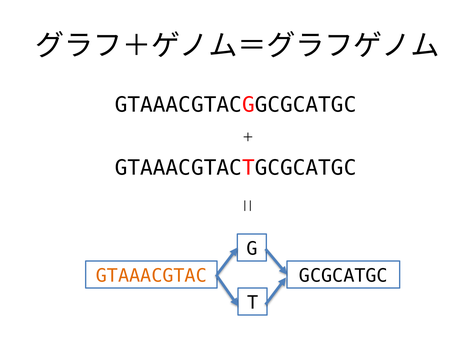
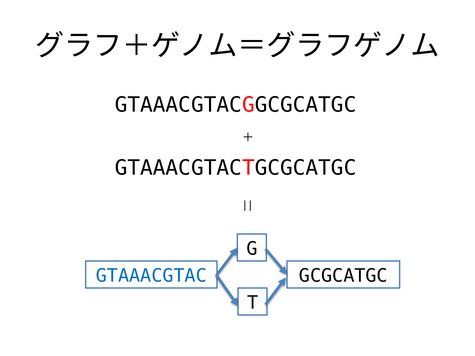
GTAAACGTAC colour: orange -> blue (151, 276)
